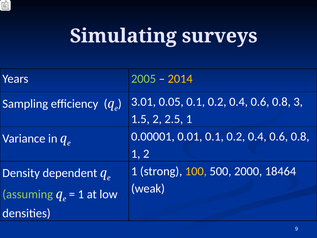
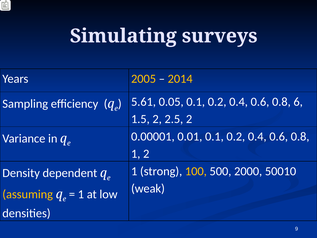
2005 colour: light green -> yellow (144, 79)
3.01: 3.01 -> 5.61 (144, 102)
3: 3 -> 6 (298, 102)
2.5 1: 1 -> 2 (189, 119)
18464: 18464 -> 50010 (281, 171)
assuming colour: light green -> yellow (28, 194)
